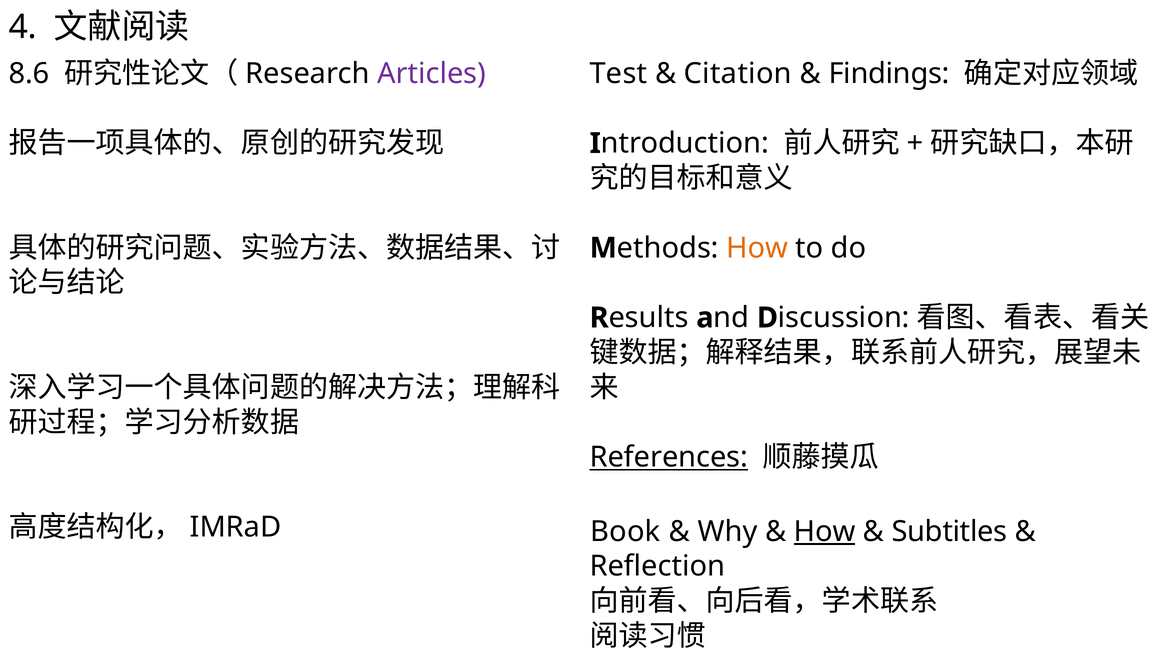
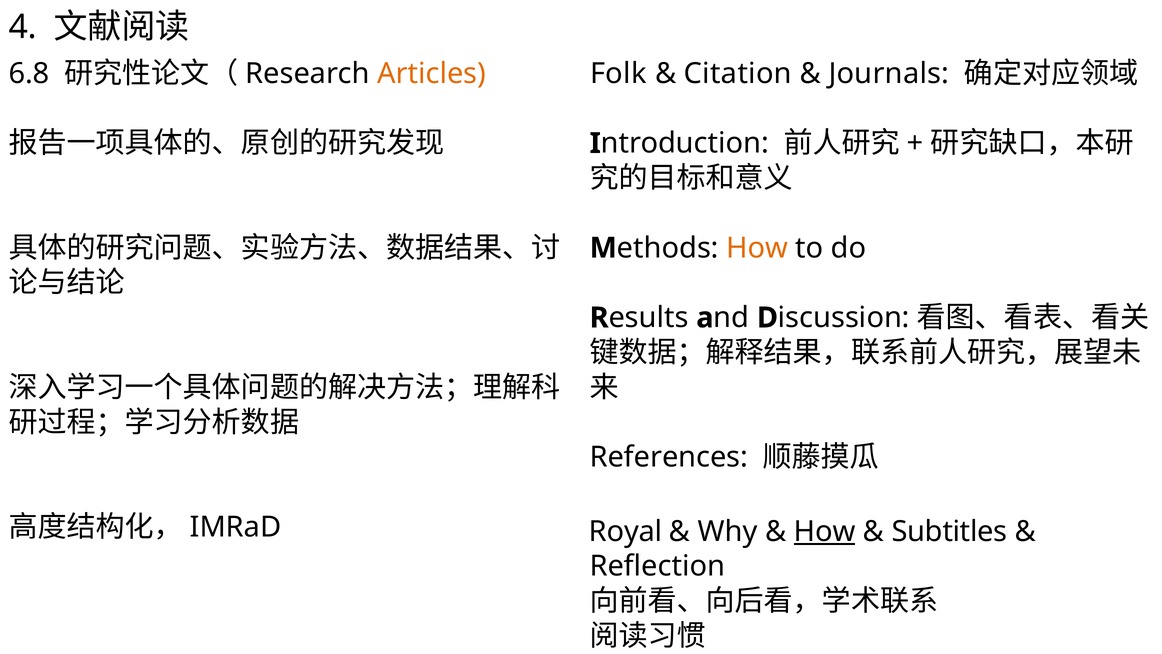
8.6: 8.6 -> 6.8 (29, 74)
Articles colour: purple -> orange (432, 74)
Test: Test -> Folk (618, 74)
Findings: Findings -> Journals (889, 74)
References underline: present -> none (669, 457)
Book: Book -> Royal (626, 531)
